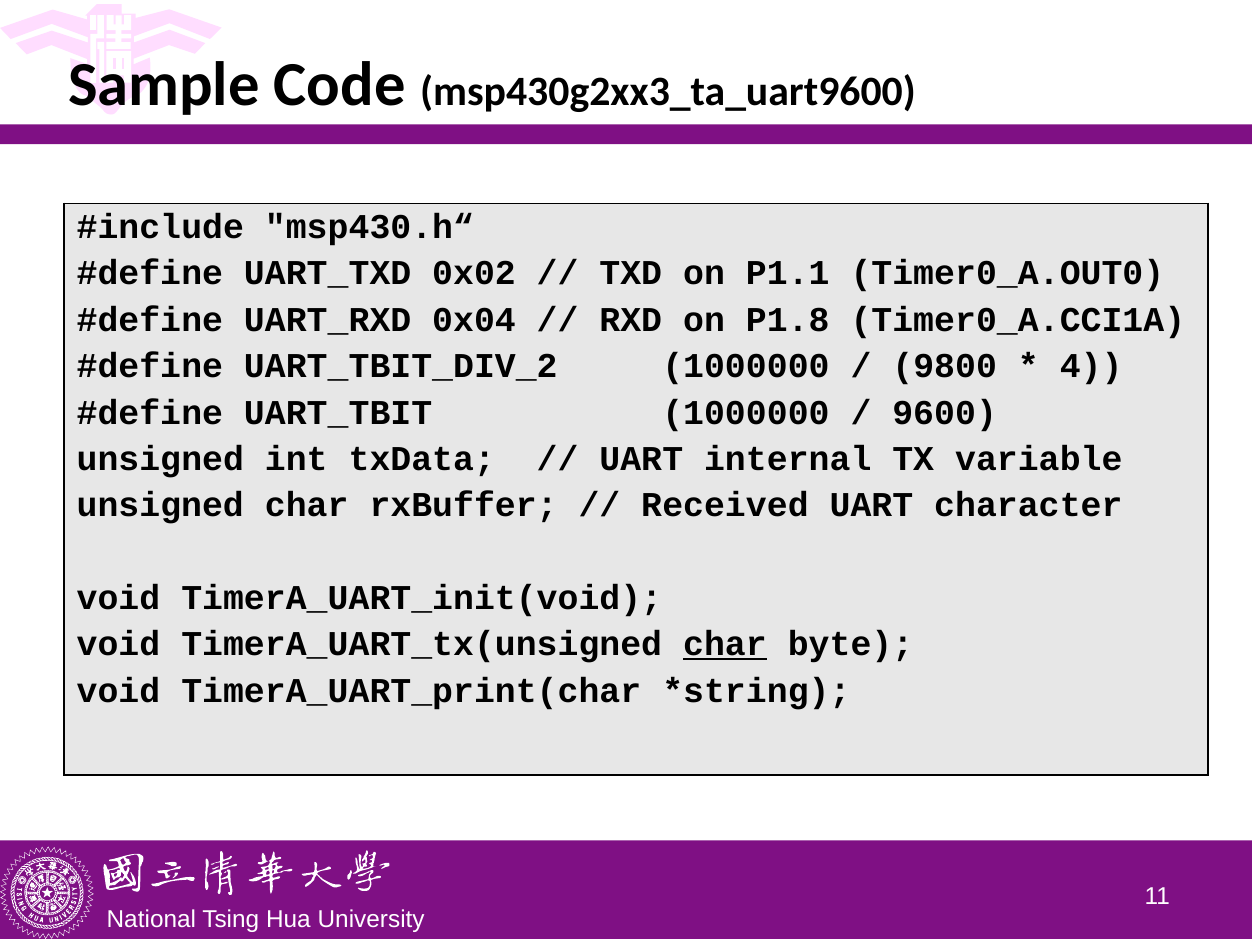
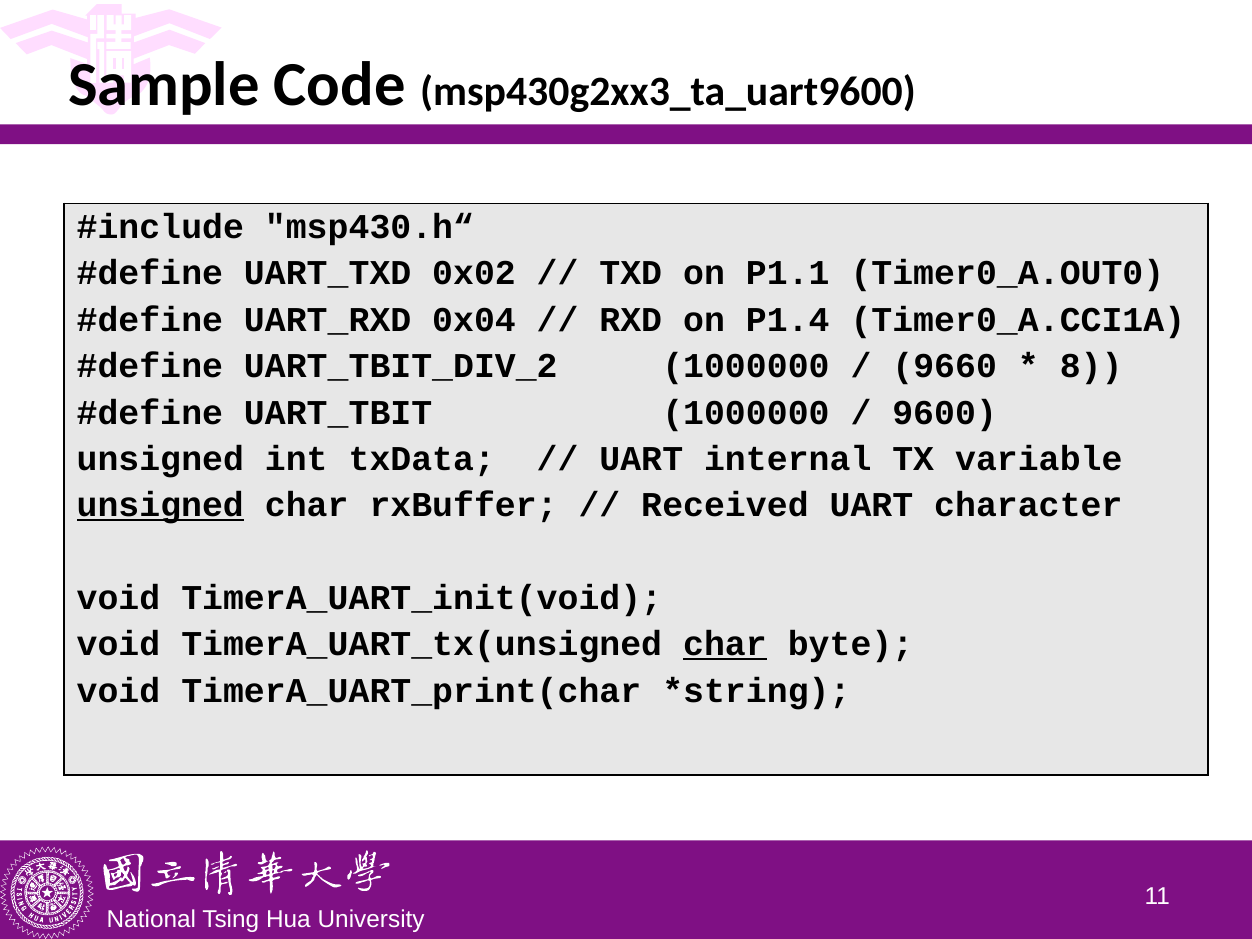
P1.8: P1.8 -> P1.4 (788, 320)
9800: 9800 -> 9660 (945, 366)
4: 4 -> 8 (1091, 366)
unsigned underline: none -> present (160, 505)
